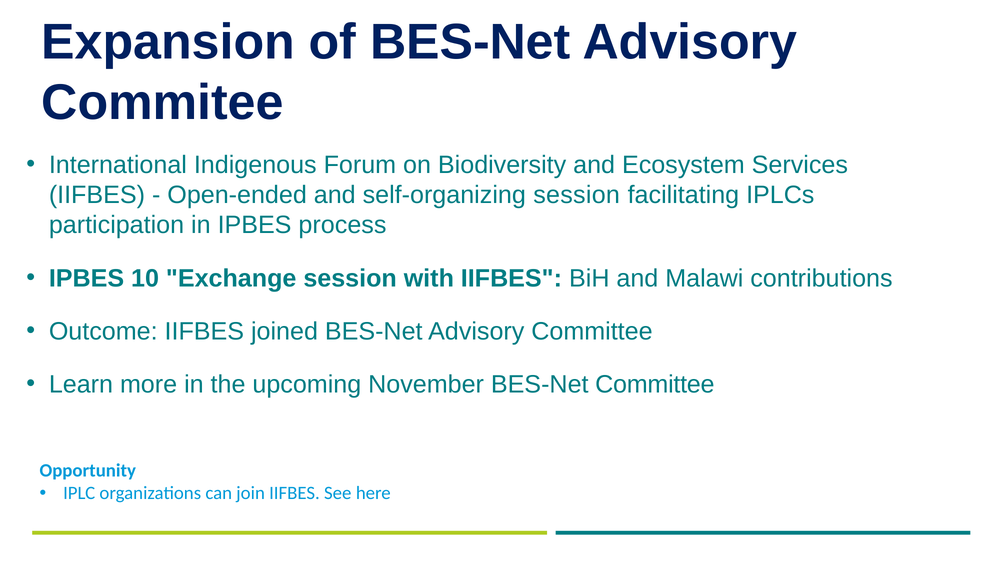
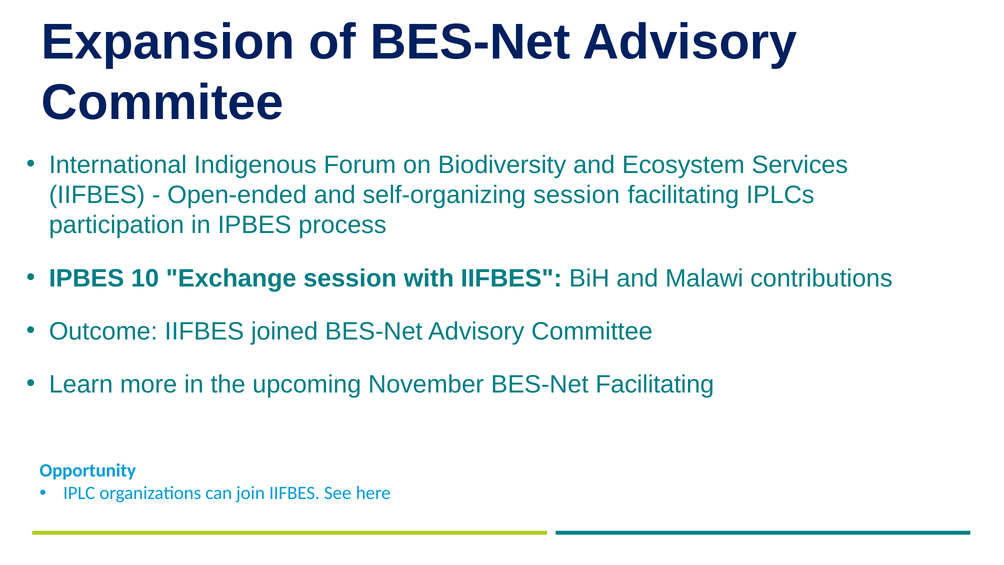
BES-Net Committee: Committee -> Facilitating (655, 384)
